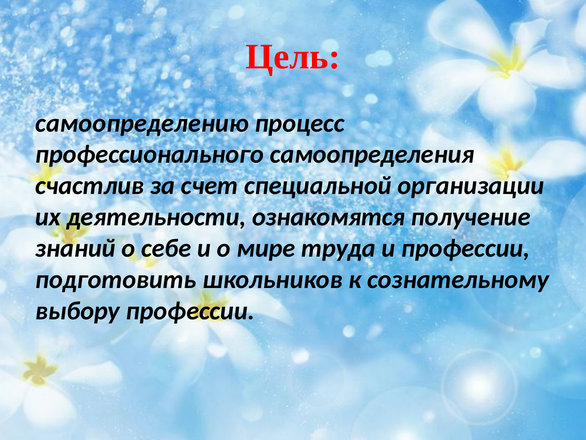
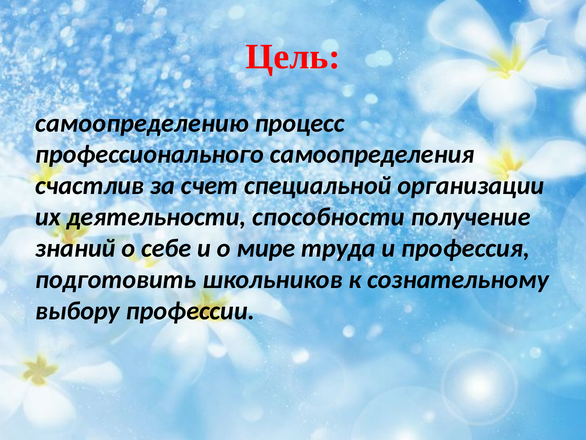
ознакомятся: ознакомятся -> способности (328, 217)
и профессии: профессии -> профессия (465, 248)
